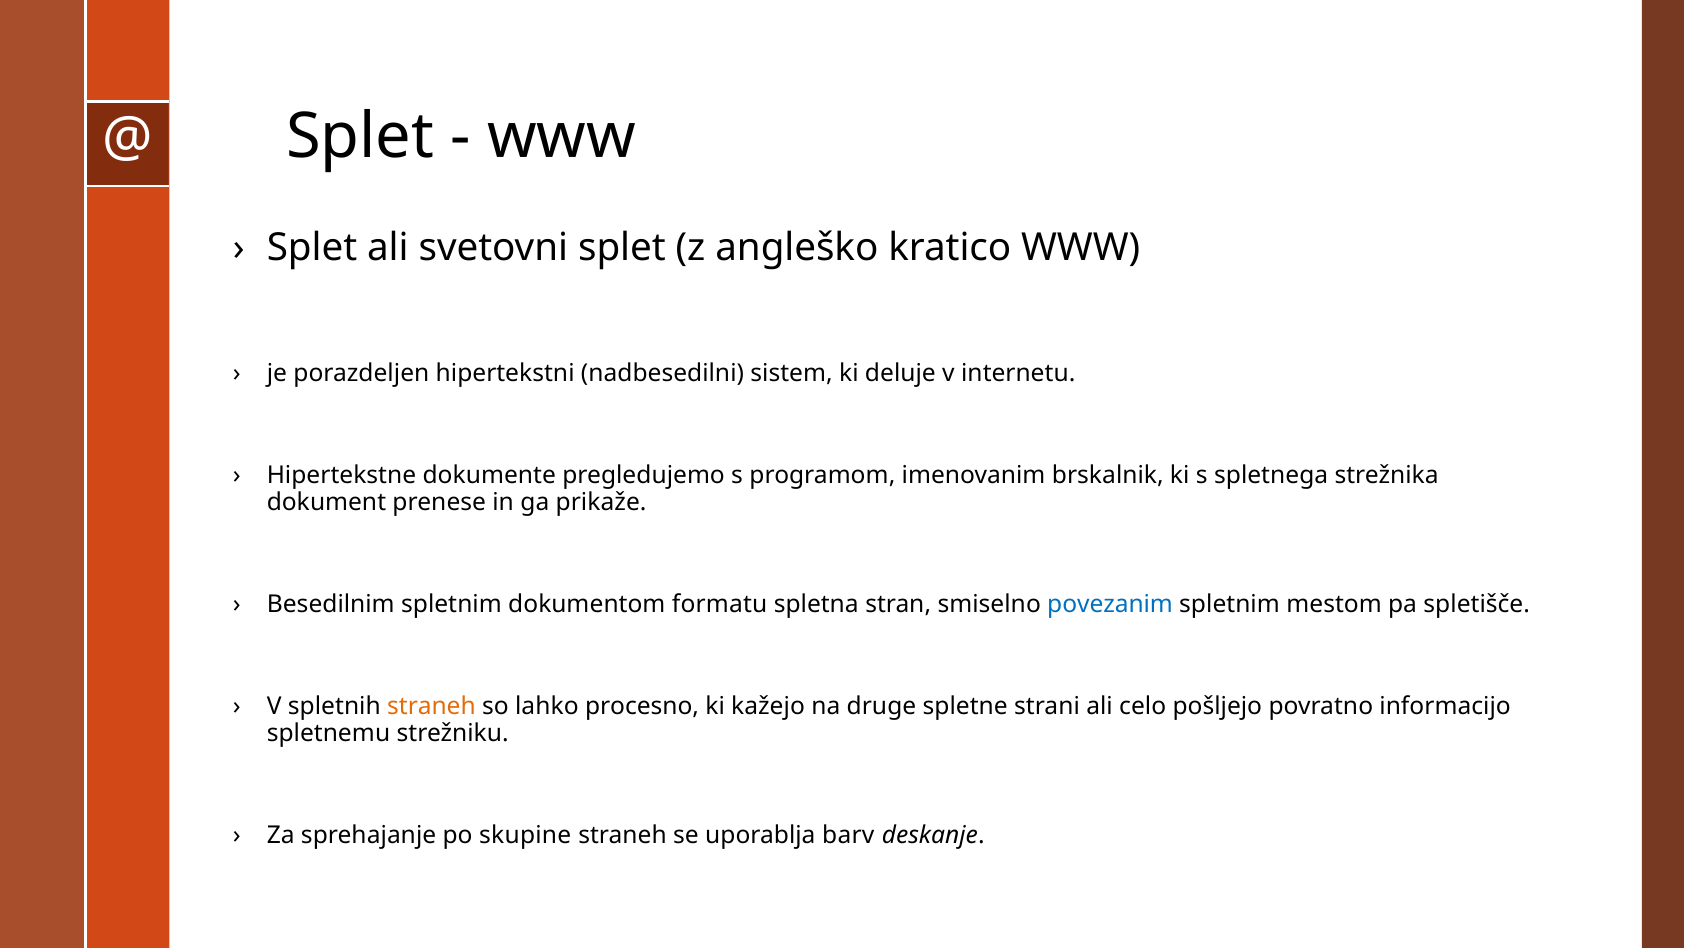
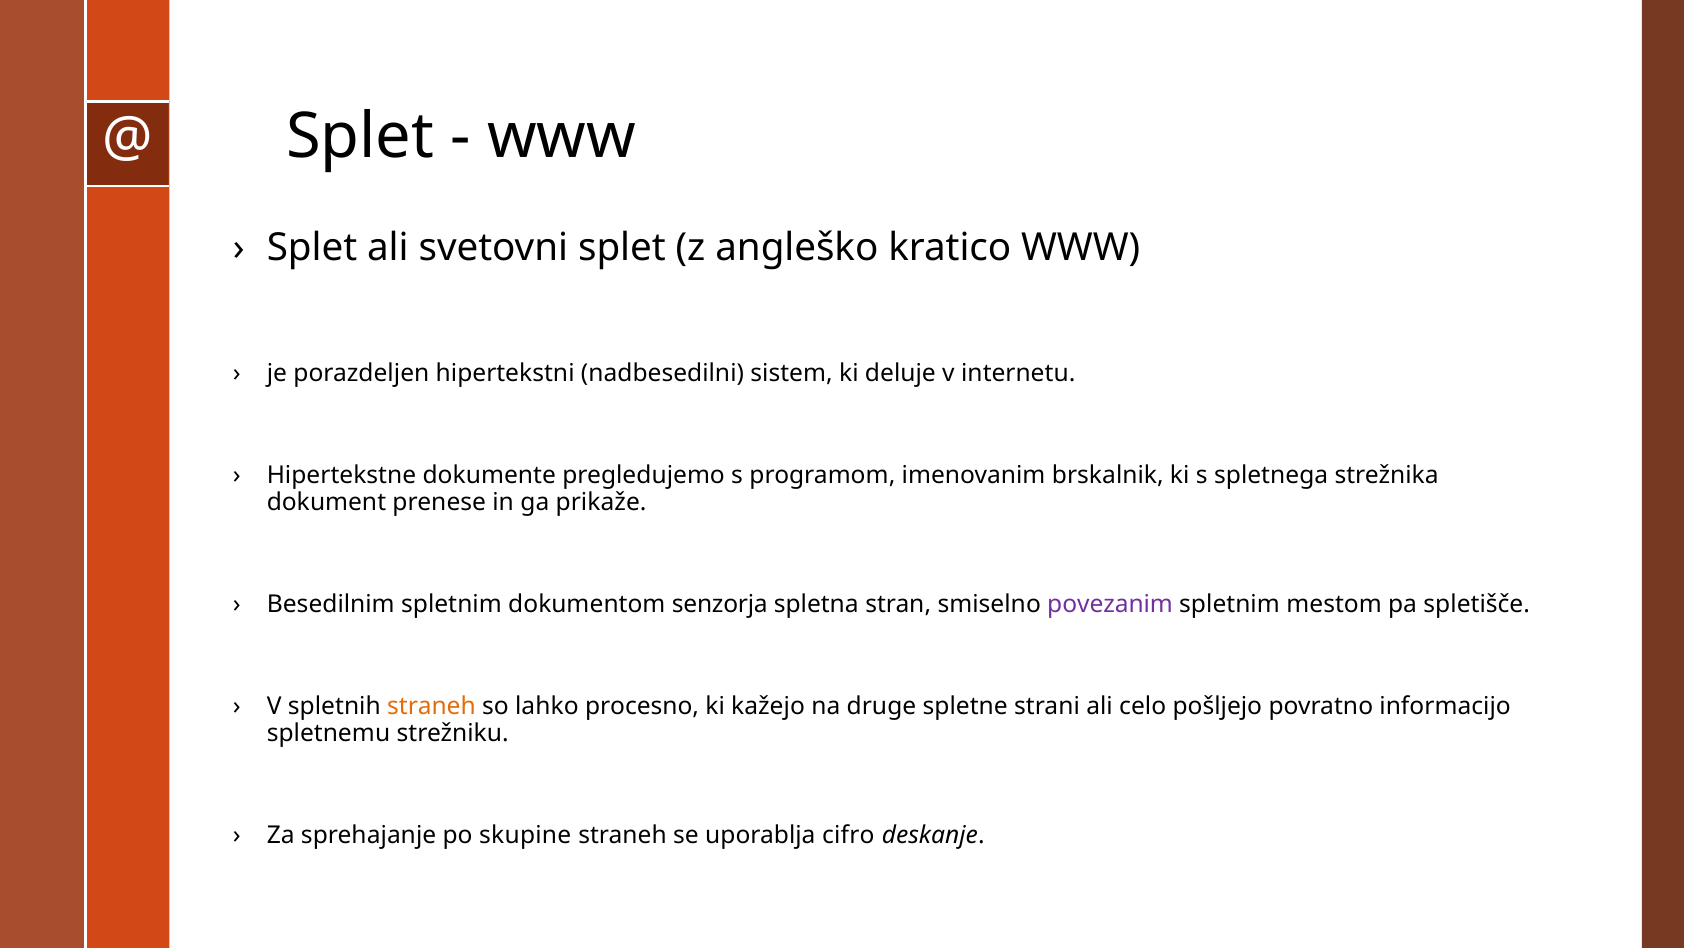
formatu: formatu -> senzorja (720, 604)
povezanim colour: blue -> purple (1110, 604)
barv: barv -> cifro (848, 835)
